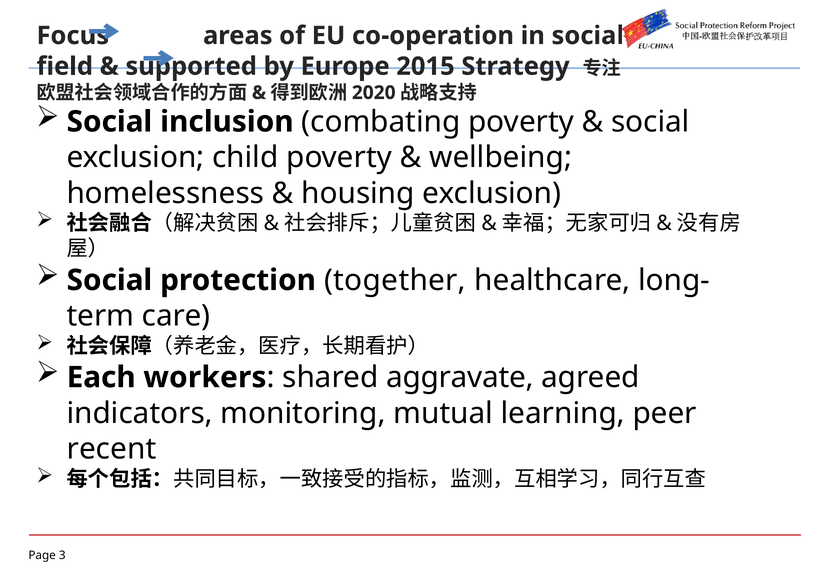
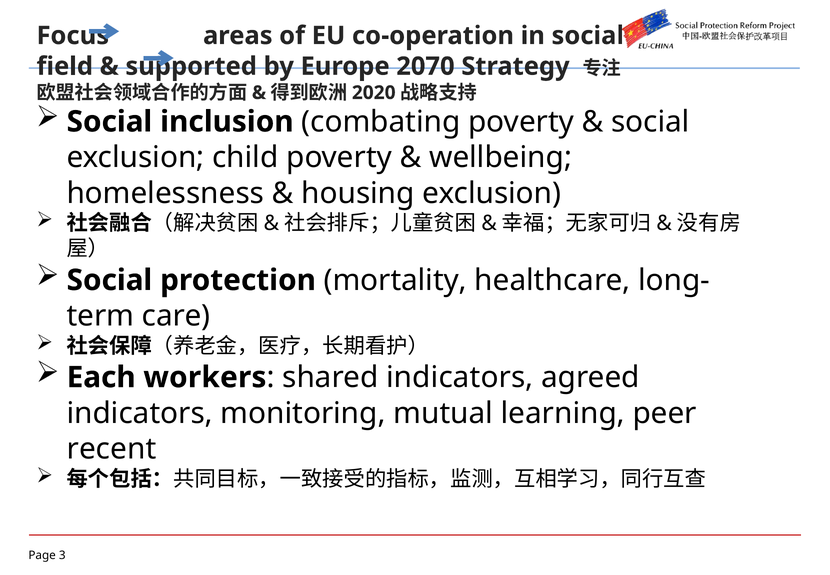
2015: 2015 -> 2070 (425, 66)
together: together -> mortality (395, 280)
shared aggravate: aggravate -> indicators (460, 377)
